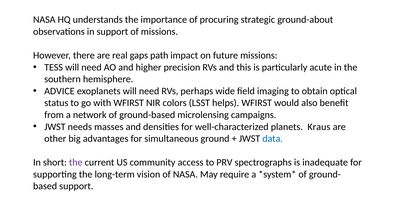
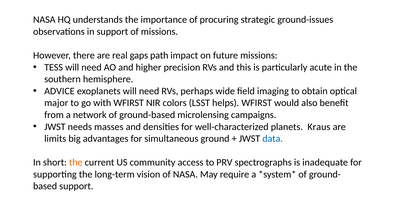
ground-about: ground-about -> ground-issues (305, 20)
status: status -> major (56, 103)
other: other -> limits (55, 139)
the colour: purple -> orange (76, 163)
